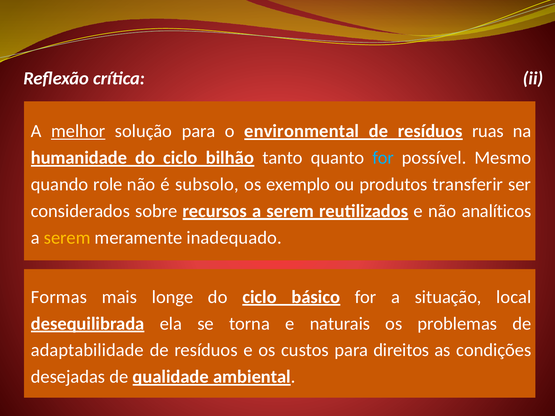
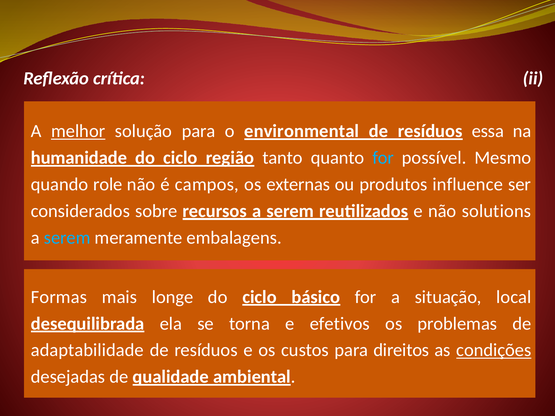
ruas: ruas -> essa (488, 131)
bilhão: bilhão -> região (230, 158)
subsolo: subsolo -> campos (207, 184)
exemplo: exemplo -> externas (298, 184)
transferir: transferir -> influence (468, 184)
analíticos: analíticos -> solutions (496, 211)
serem colour: yellow -> light blue (67, 238)
inadequado: inadequado -> embalagens (234, 238)
naturais: naturais -> efetivos (340, 324)
condições underline: none -> present (494, 350)
